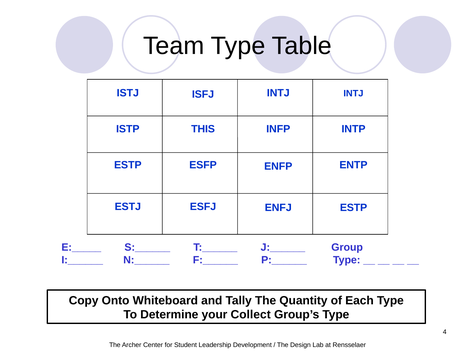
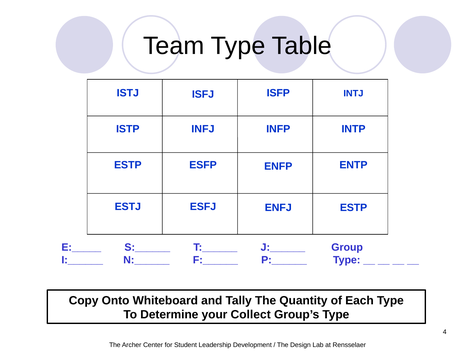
INTJ: INTJ -> ISFP (278, 93)
THIS: THIS -> INFJ (203, 129)
